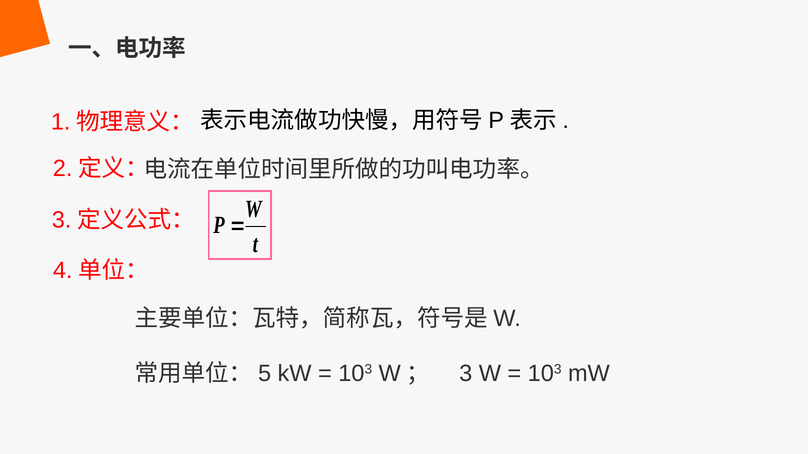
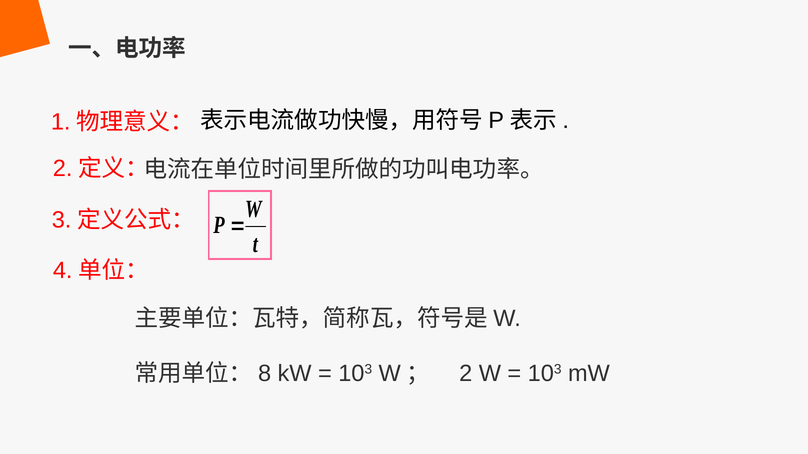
5: 5 -> 8 (265, 374)
3: 3 -> 2 (466, 374)
